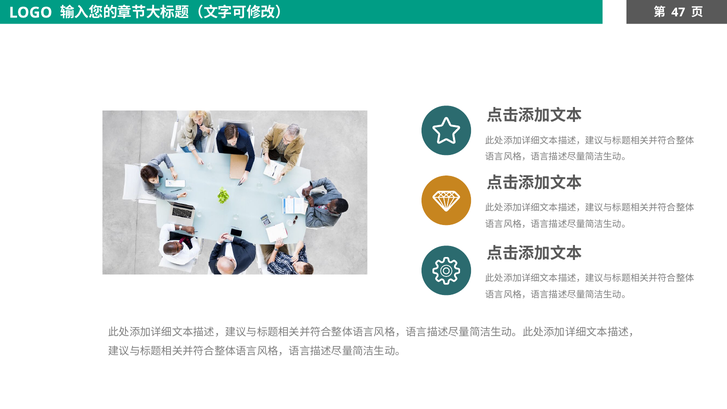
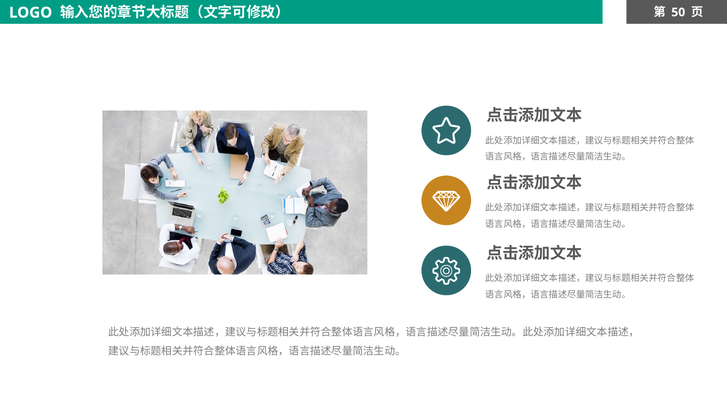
47: 47 -> 50 (678, 12)
